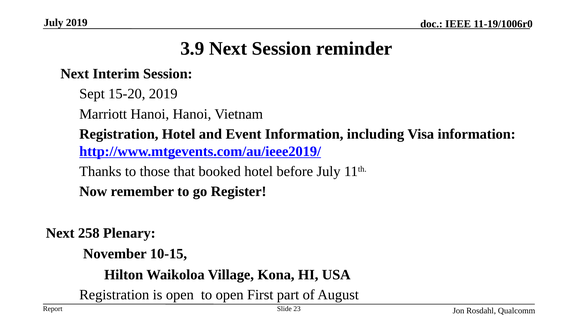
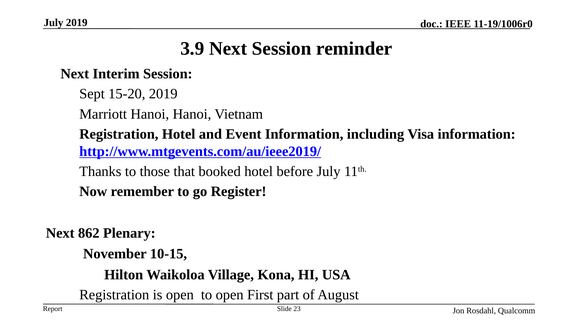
258: 258 -> 862 (89, 233)
